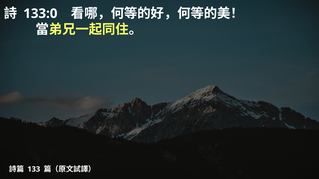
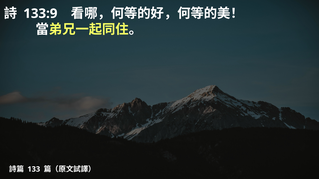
133:0: 133:0 -> 133:9 (40, 14)
